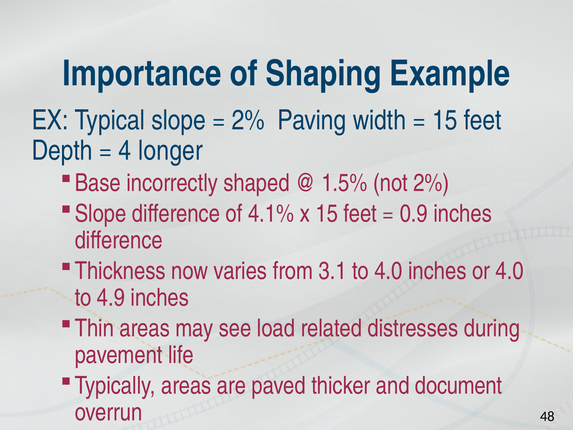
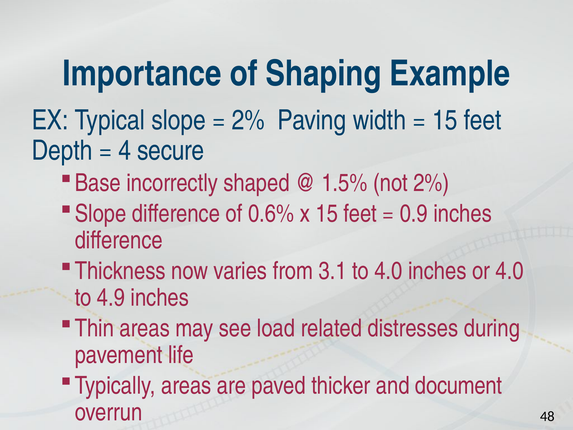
longer: longer -> secure (171, 150)
4.1%: 4.1% -> 0.6% (271, 213)
